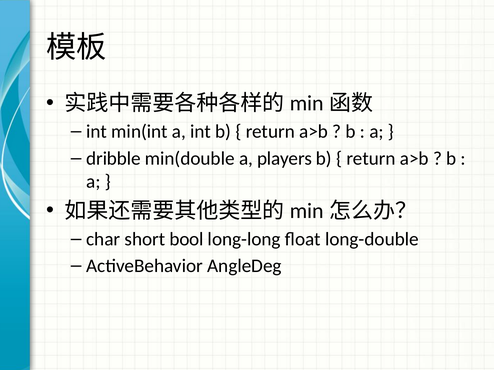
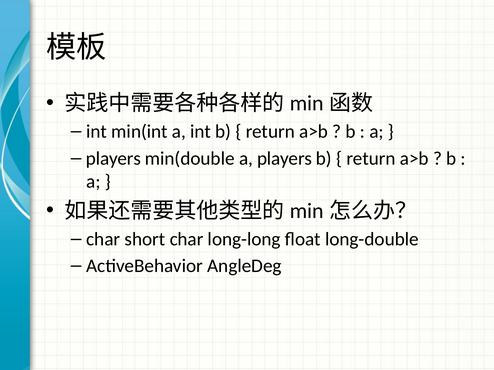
dribble: dribble -> players (113, 159)
short bool: bool -> char (187, 239)
